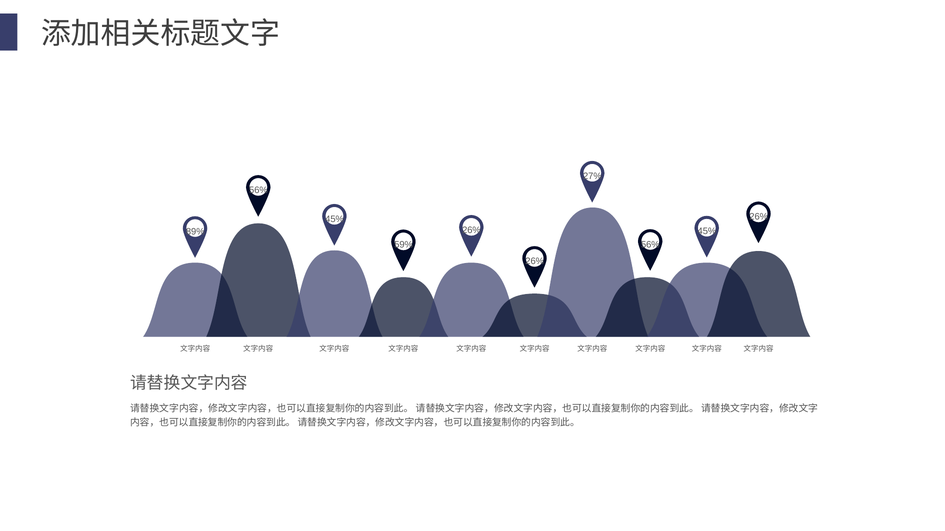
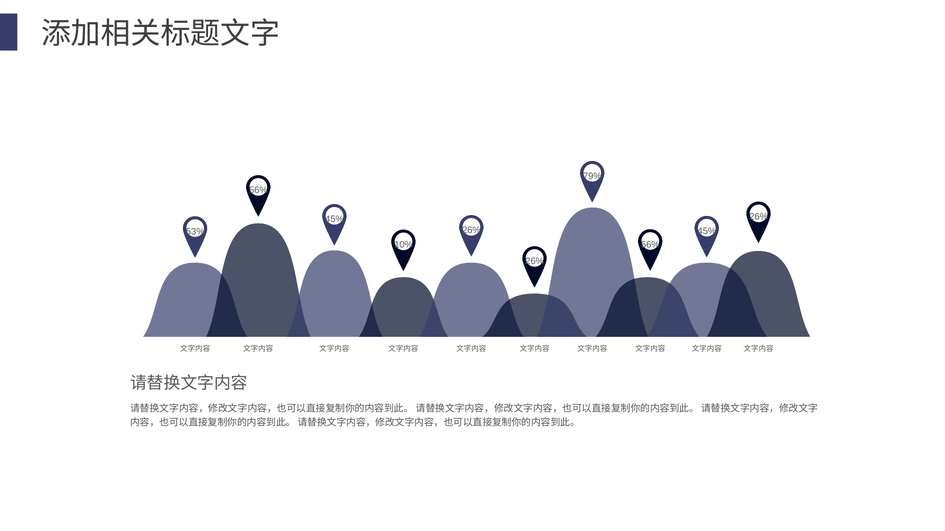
27%: 27% -> 79% (592, 176)
89%: 89% -> 53% (195, 232)
59%: 59% -> 10% (404, 245)
